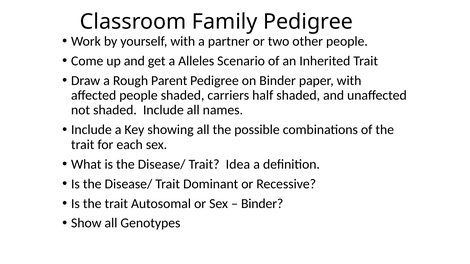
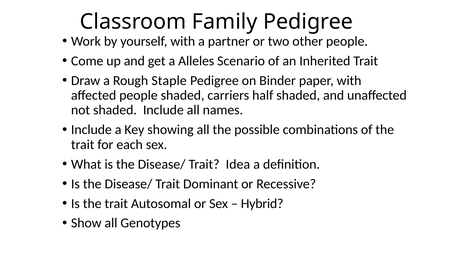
Parent: Parent -> Staple (169, 81)
Binder: Binder -> Hybrid (262, 204)
